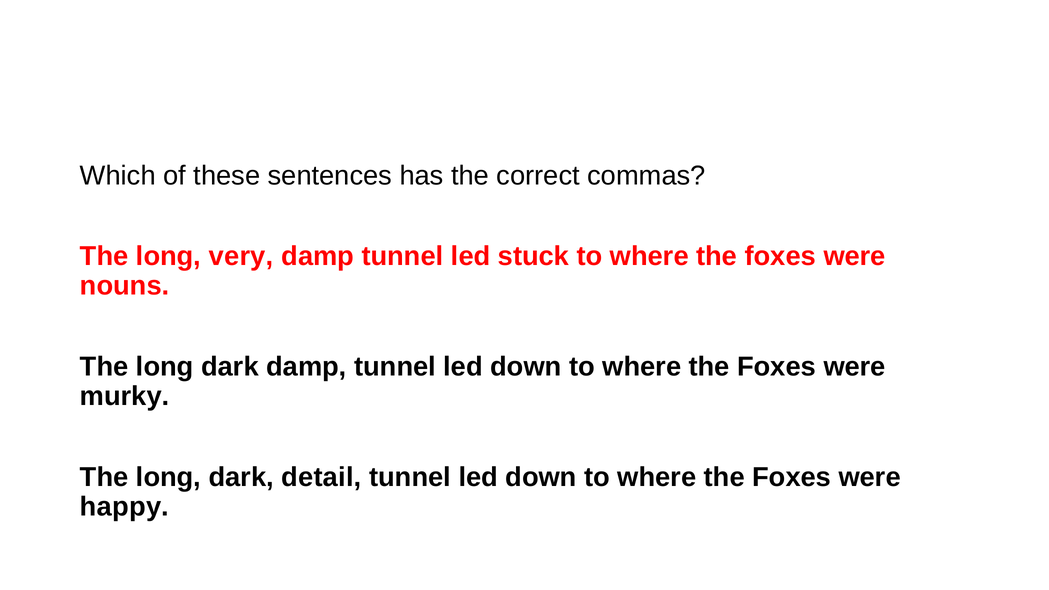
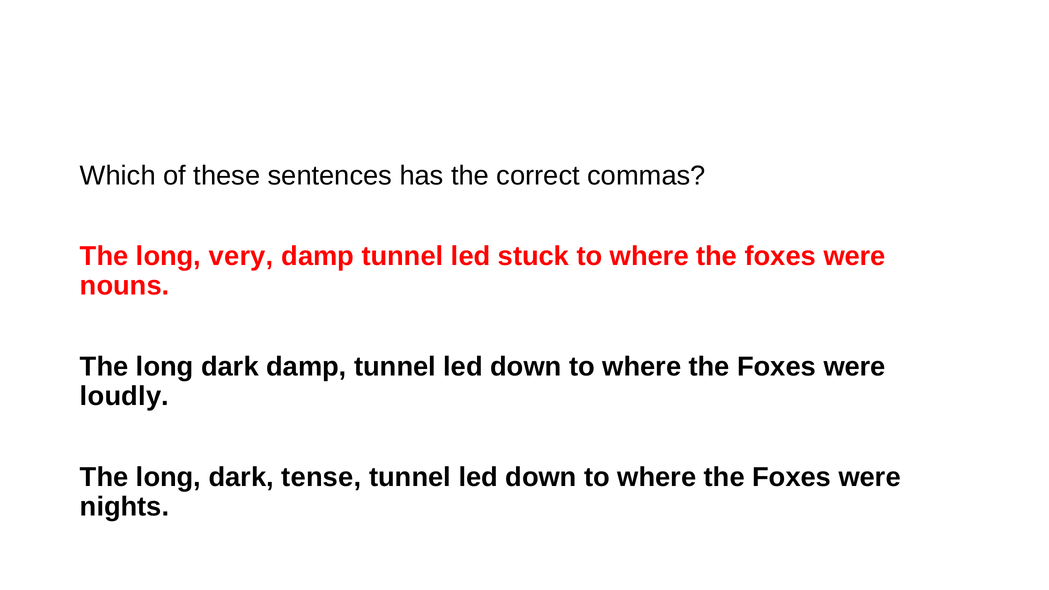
murky: murky -> loudly (124, 396)
detail: detail -> tense (321, 477)
happy: happy -> nights (125, 507)
